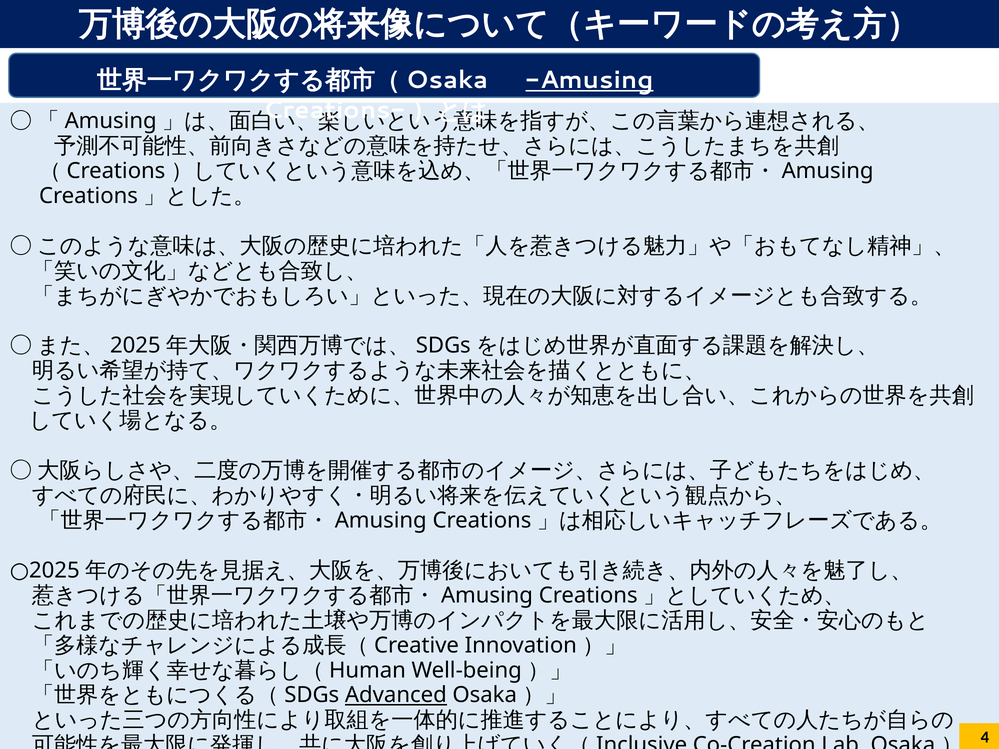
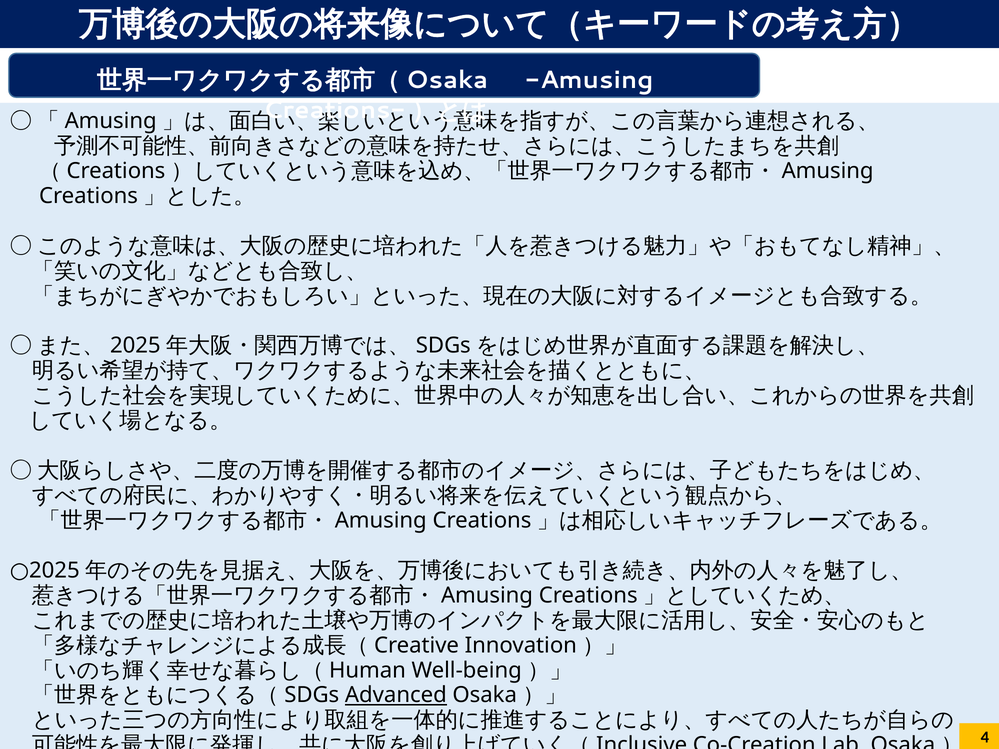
Amusing underline: present -> none (589, 80)
